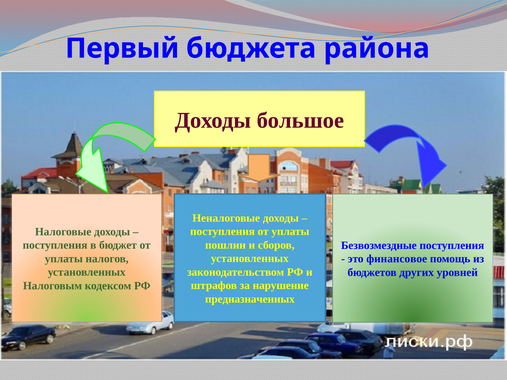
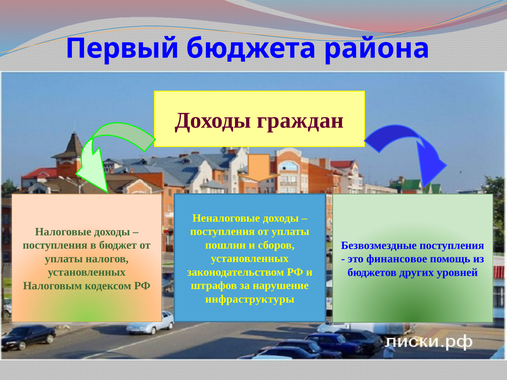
большое: большое -> граждан (300, 120)
предназначенных: предназначенных -> инфраструктуры (250, 299)
